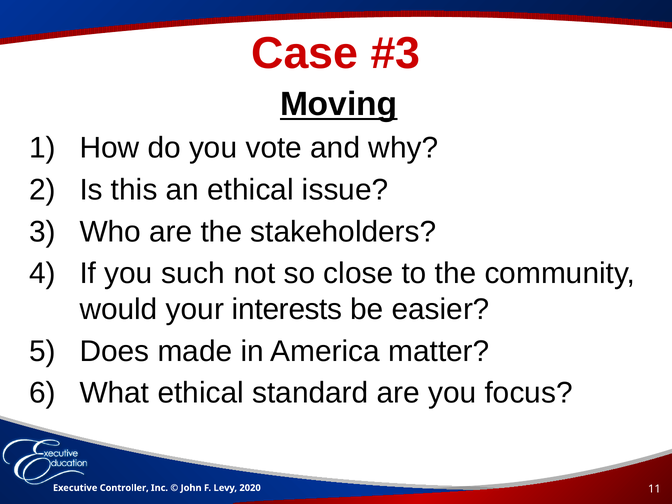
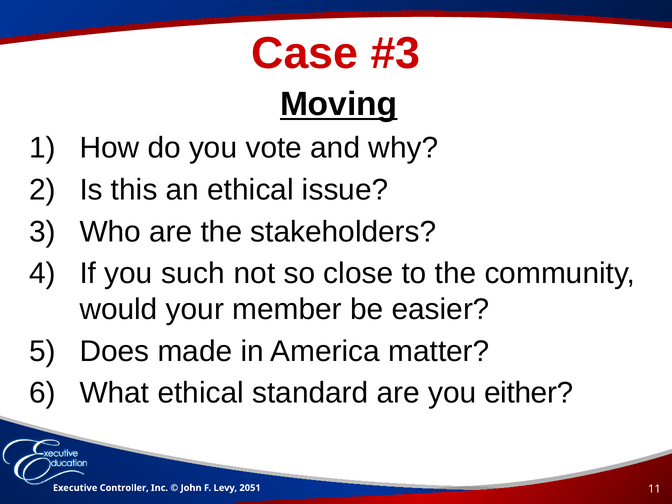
interests: interests -> member (287, 309)
focus: focus -> either (529, 393)
2020: 2020 -> 2051 (250, 488)
